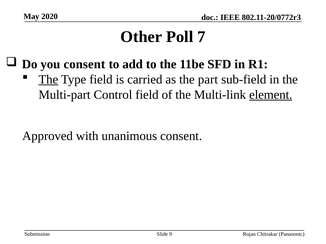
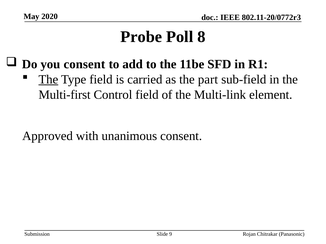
Other: Other -> Probe (141, 37)
7: 7 -> 8 (201, 37)
Multi-part: Multi-part -> Multi-first (65, 95)
element underline: present -> none (271, 95)
